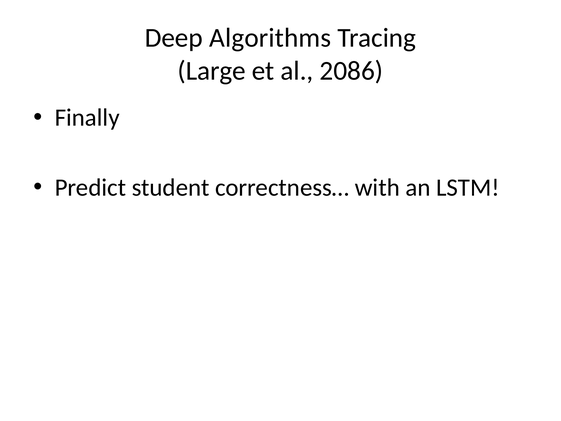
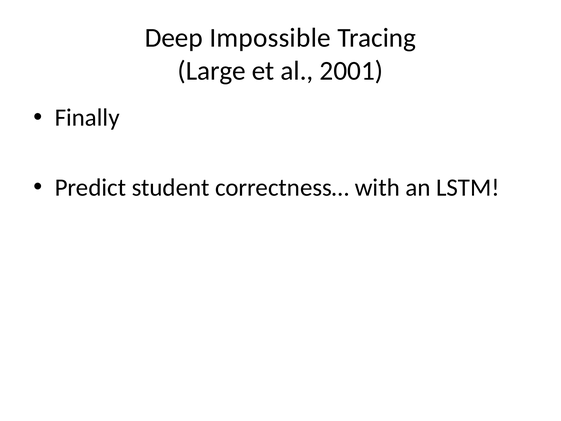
Algorithms: Algorithms -> Impossible (270, 38)
2086: 2086 -> 2001 (351, 71)
